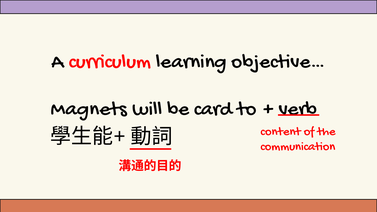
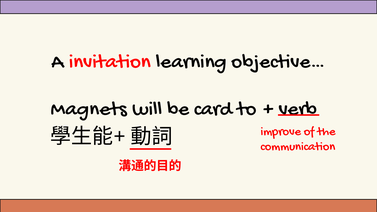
curriculum: curriculum -> invitation (110, 60)
content: content -> improve (281, 131)
